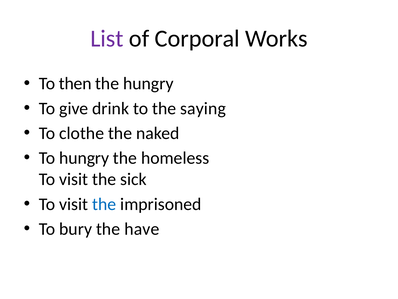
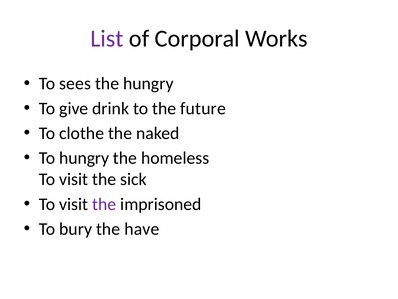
then: then -> sees (75, 83)
saying: saying -> future (203, 108)
the colour: blue -> purple (104, 204)
